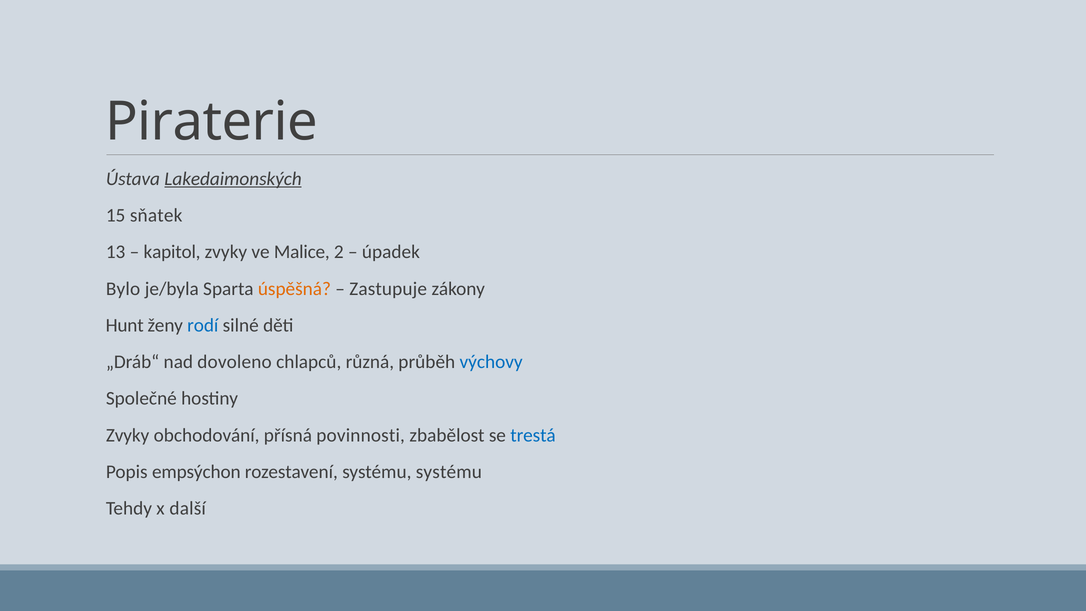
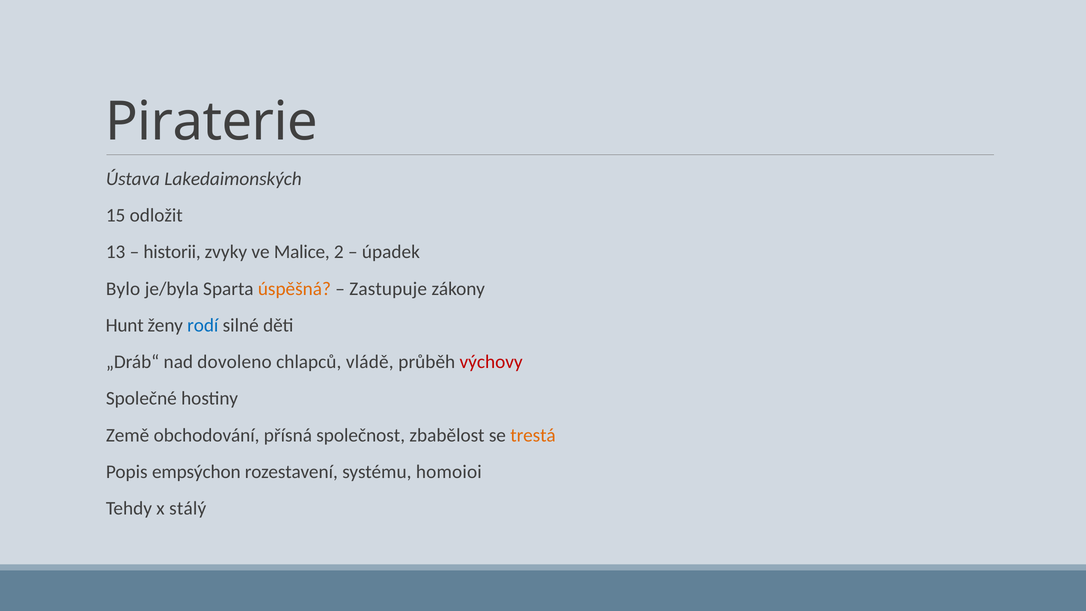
Lakedaimonských underline: present -> none (233, 179)
sňatek: sňatek -> odložit (156, 215)
kapitol: kapitol -> historii (172, 252)
různá: různá -> vládě (370, 362)
výchovy colour: blue -> red (491, 362)
Zvyky: Zvyky -> Země (128, 435)
povinnosti: povinnosti -> společnost (361, 435)
trestá colour: blue -> orange (533, 435)
systému systému: systému -> homoioi (449, 472)
další: další -> stálý (188, 508)
